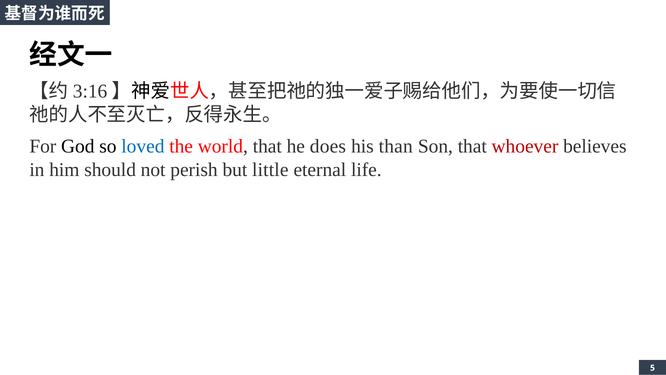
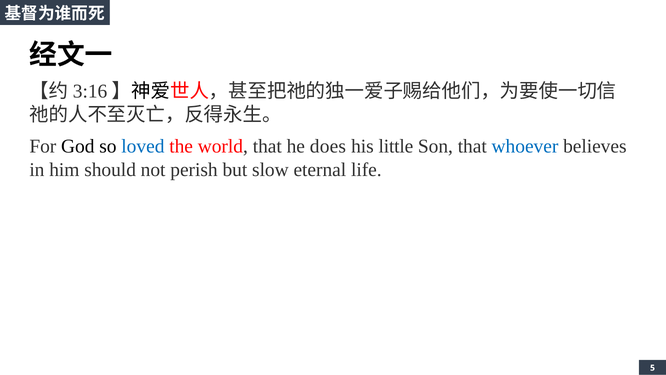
than: than -> little (396, 146)
whoever colour: red -> blue (525, 146)
little: little -> slow (270, 170)
